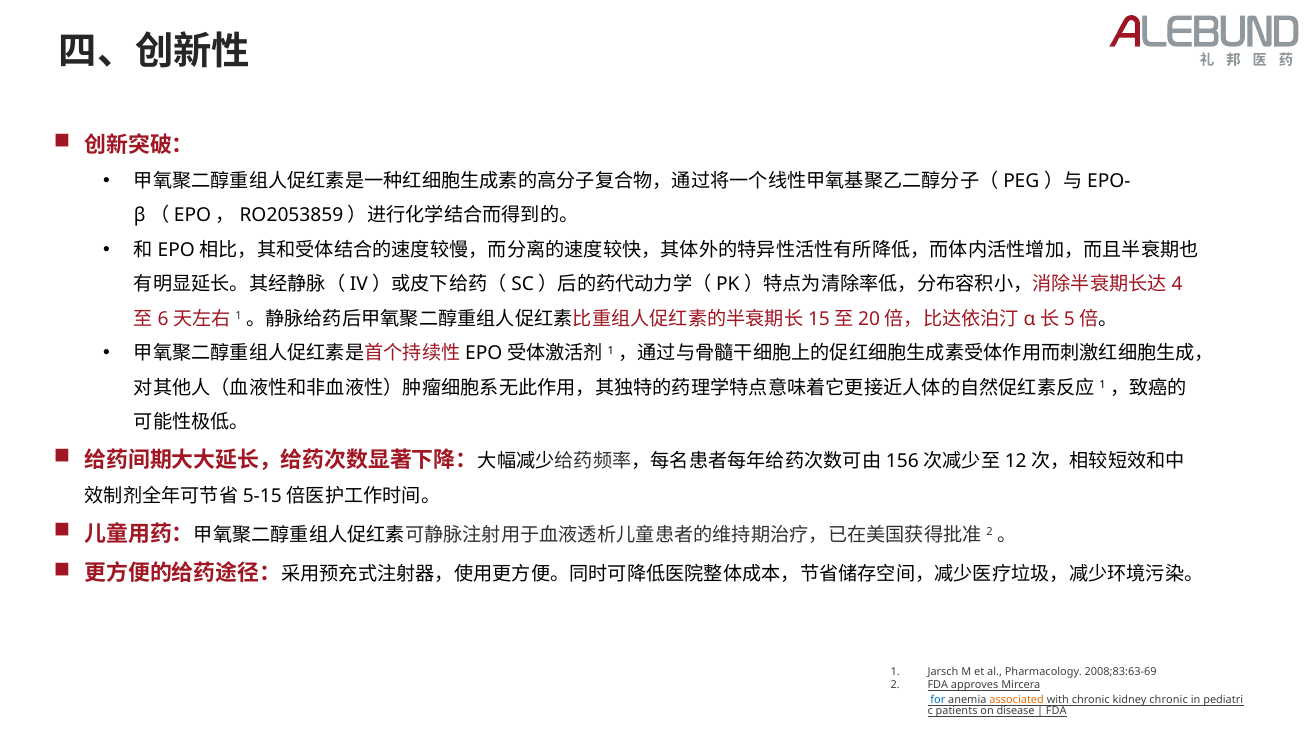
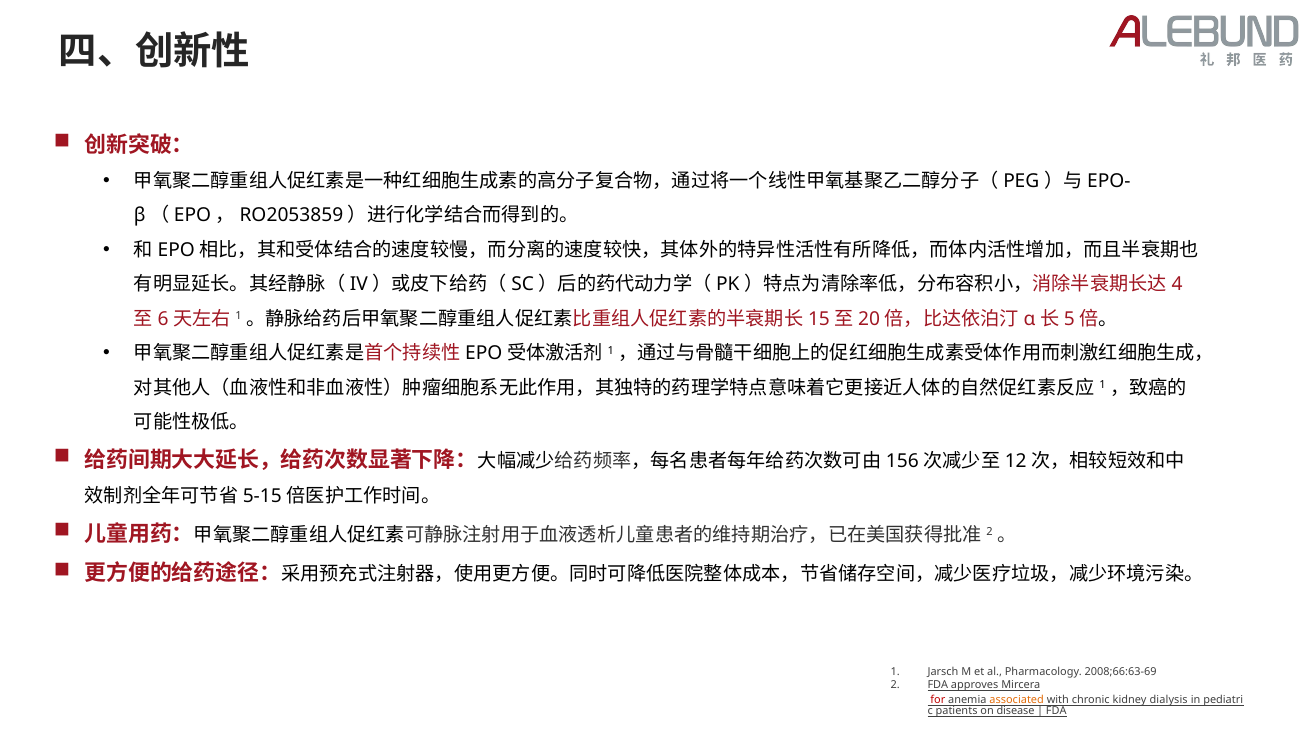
2008;83:63-69: 2008;83:63-69 -> 2008;66:63-69 (1121, 672)
for colour: blue -> red (938, 700)
kidney chronic: chronic -> dialysis (1169, 700)
